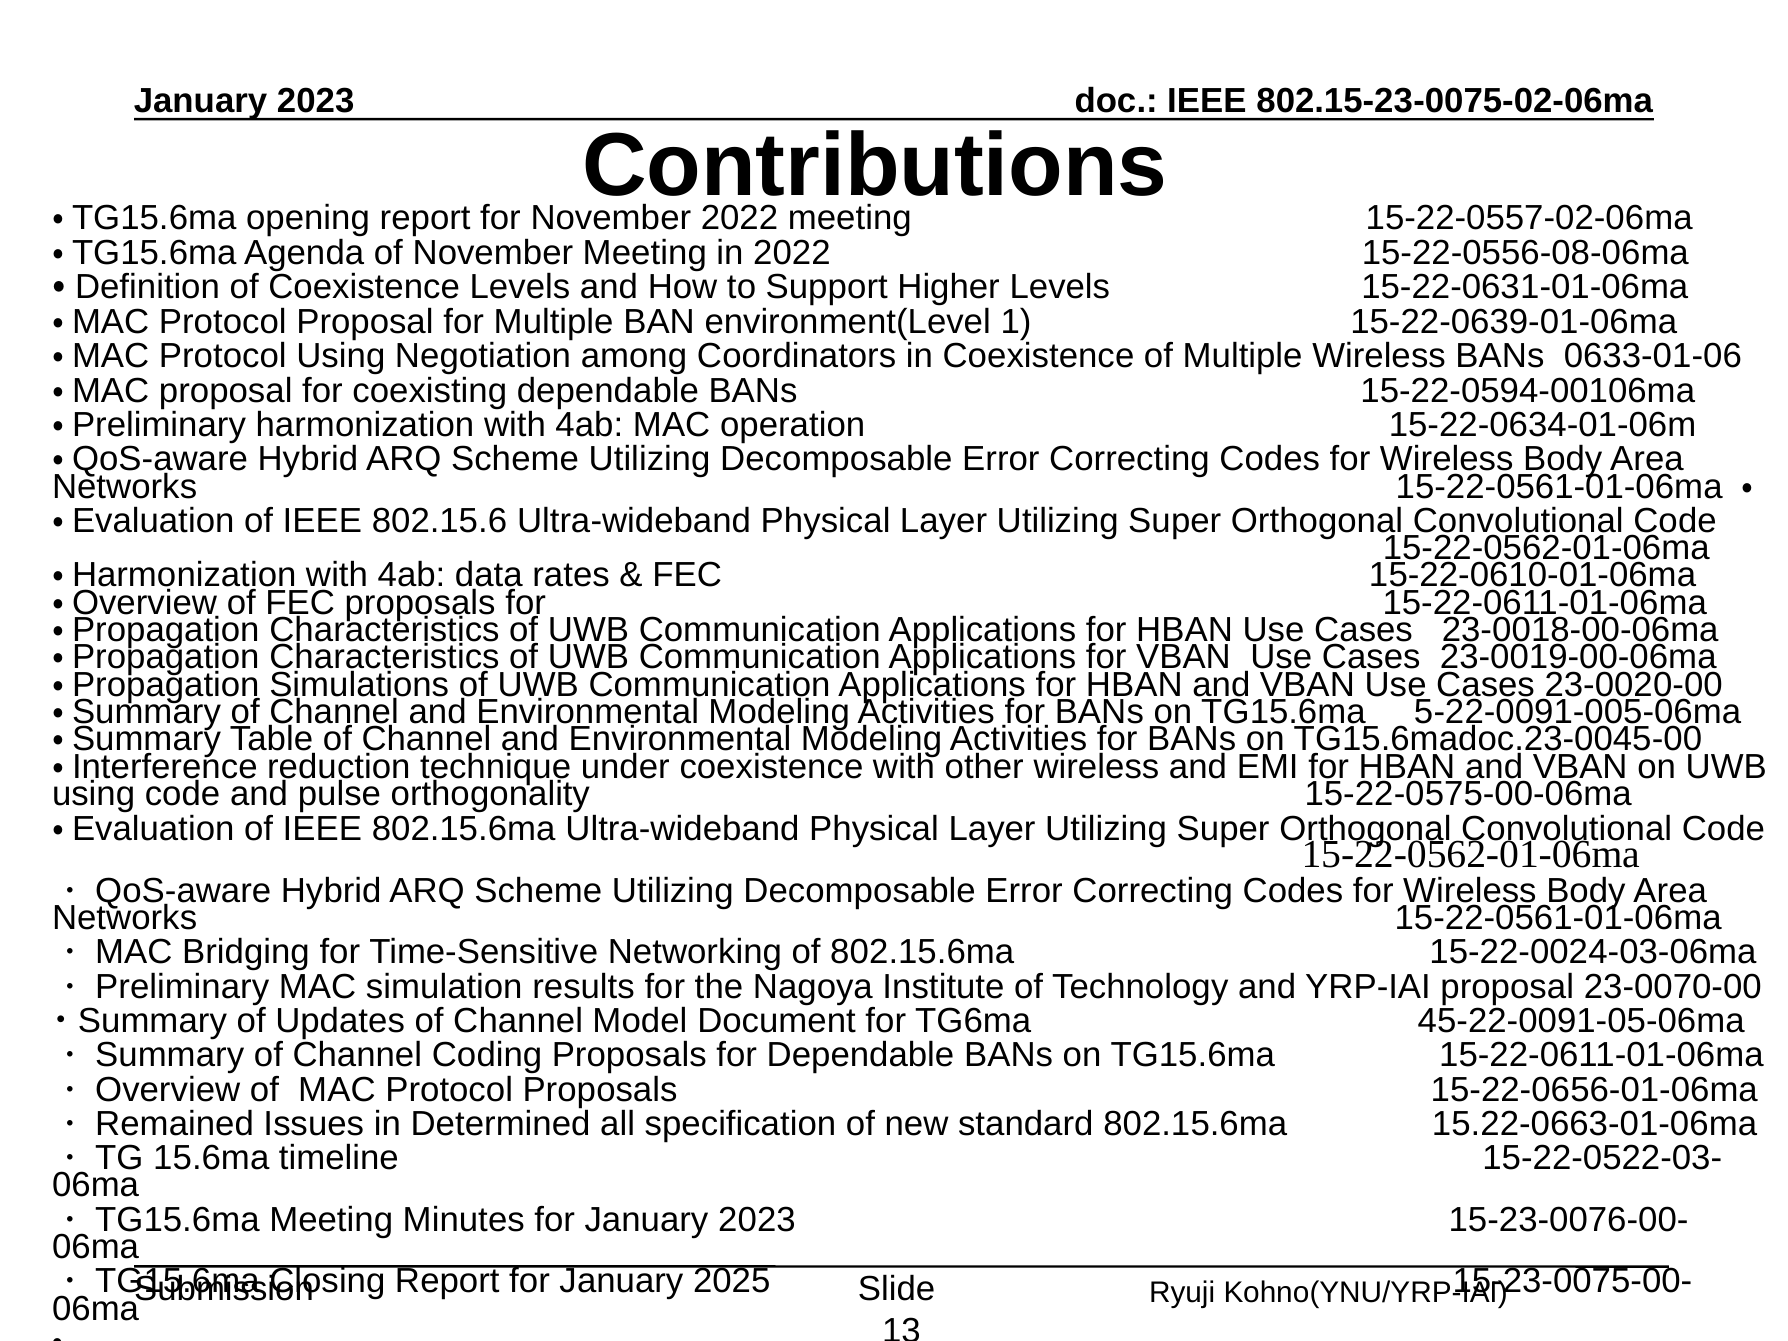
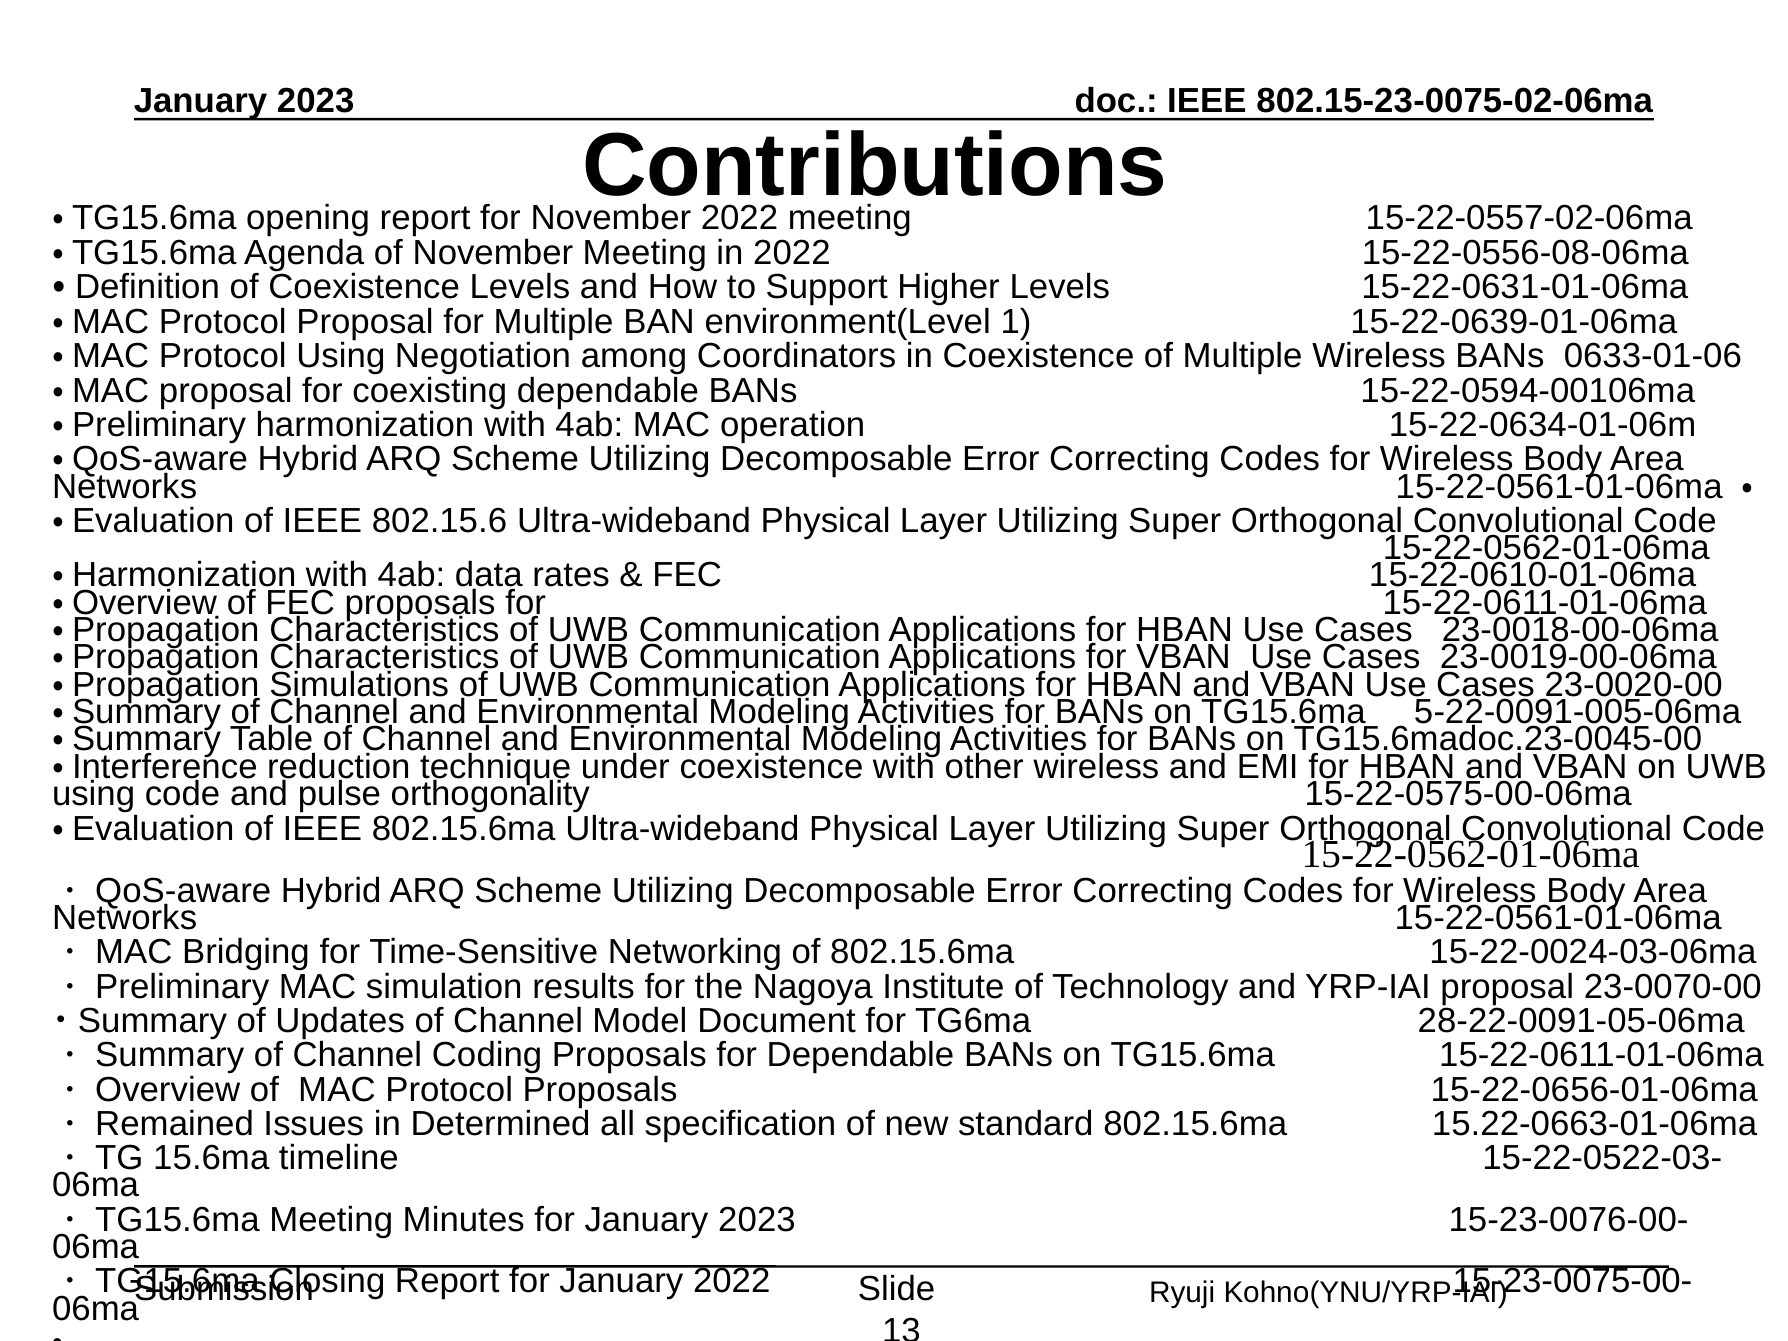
45-22-0091-05-06ma: 45-22-0091-05-06ma -> 28-22-0091-05-06ma (1581, 1021)
January 2025: 2025 -> 2022 (732, 1281)
